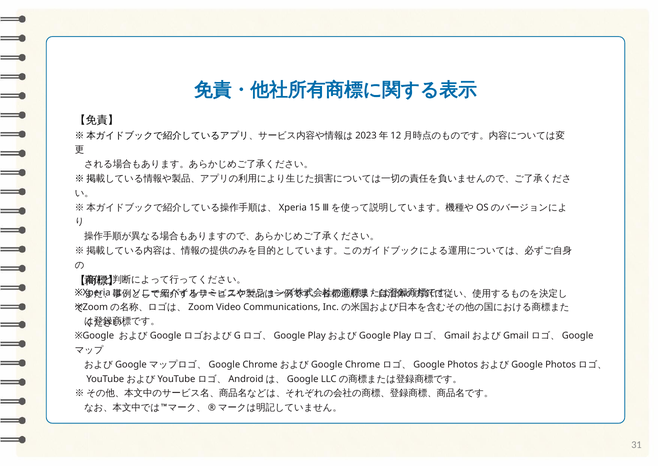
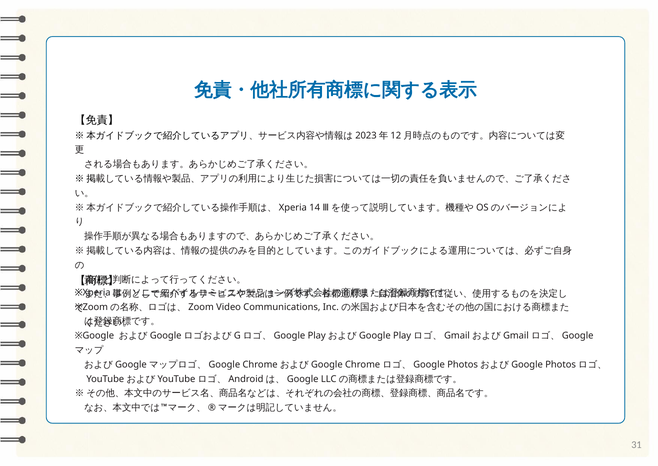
15: 15 -> 14 (315, 207)
